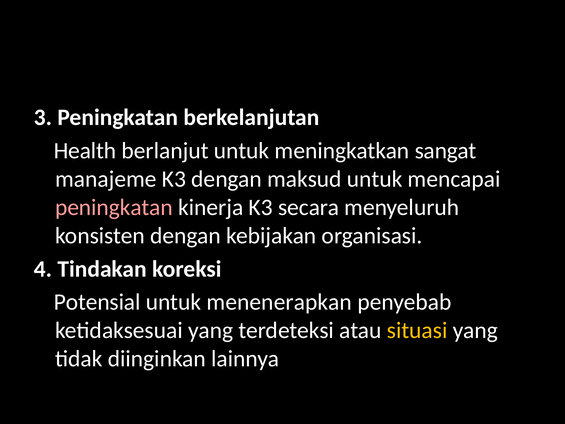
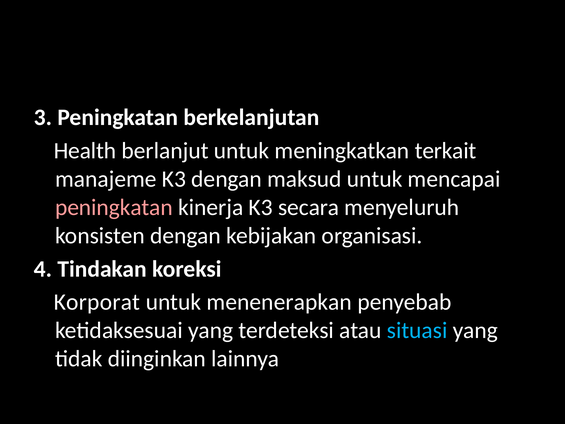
sangat: sangat -> terkait (446, 151)
Potensial: Potensial -> Korporat (97, 302)
situasi colour: yellow -> light blue (417, 330)
